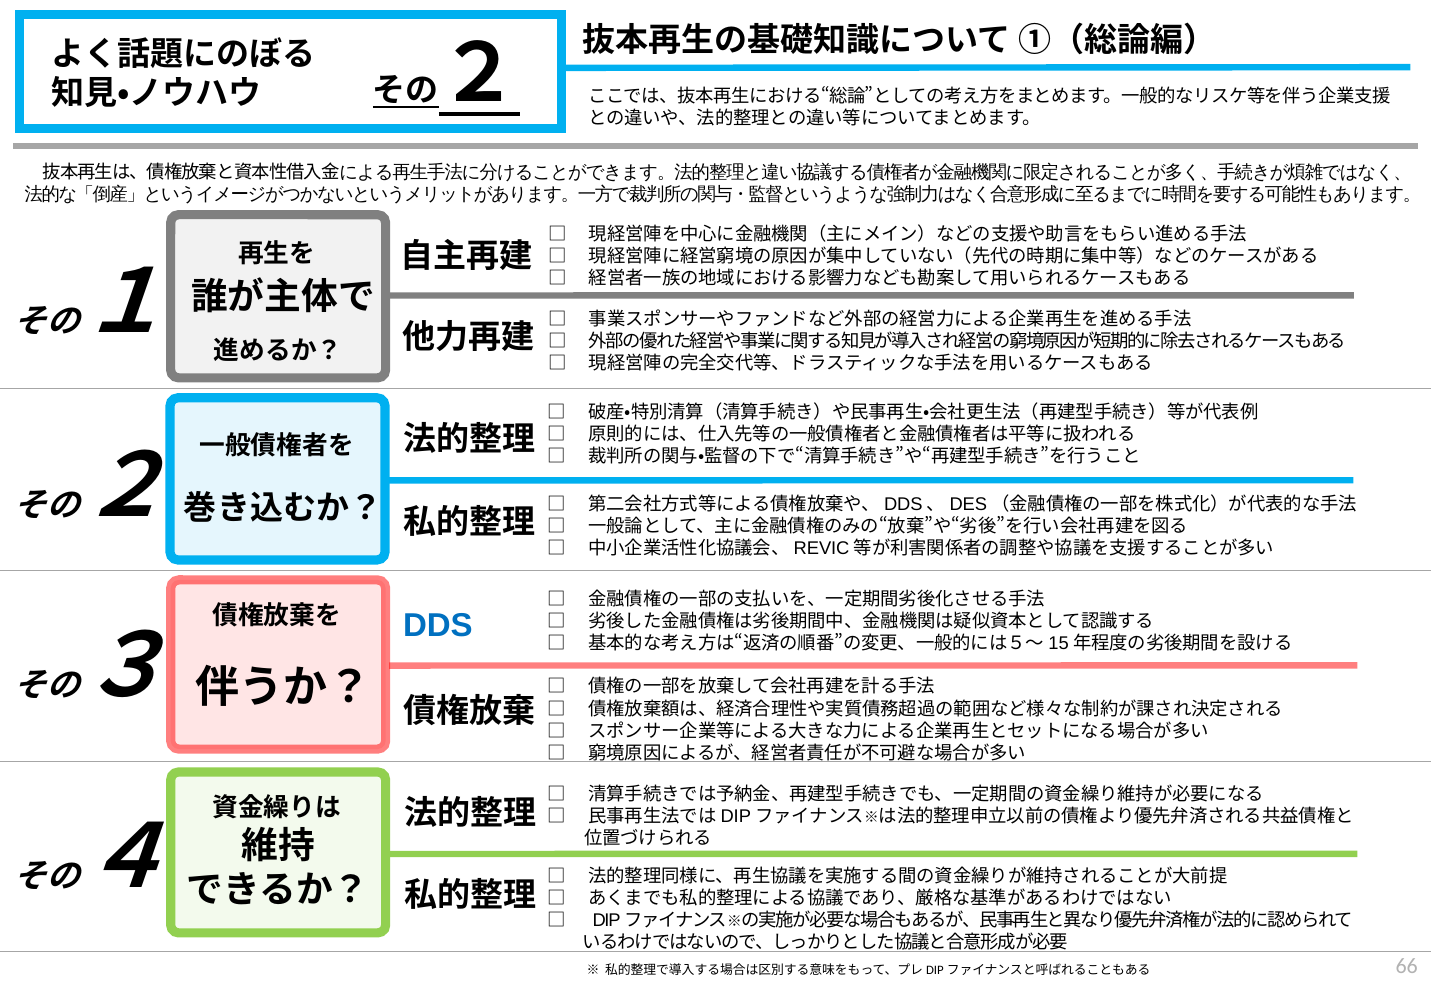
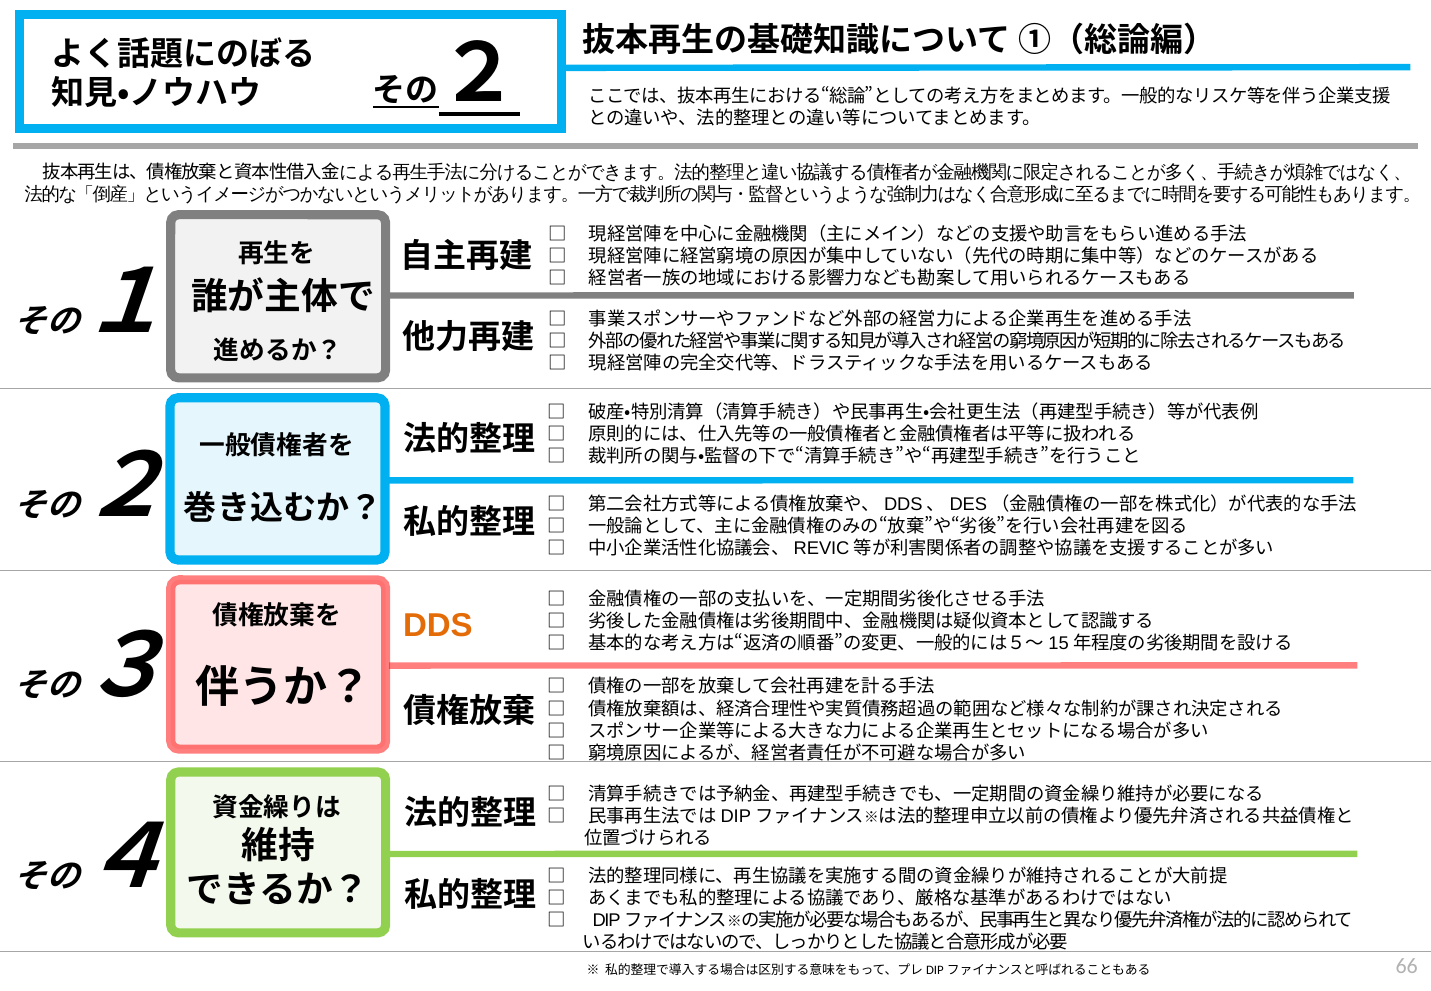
DDS colour: blue -> orange (438, 626)
